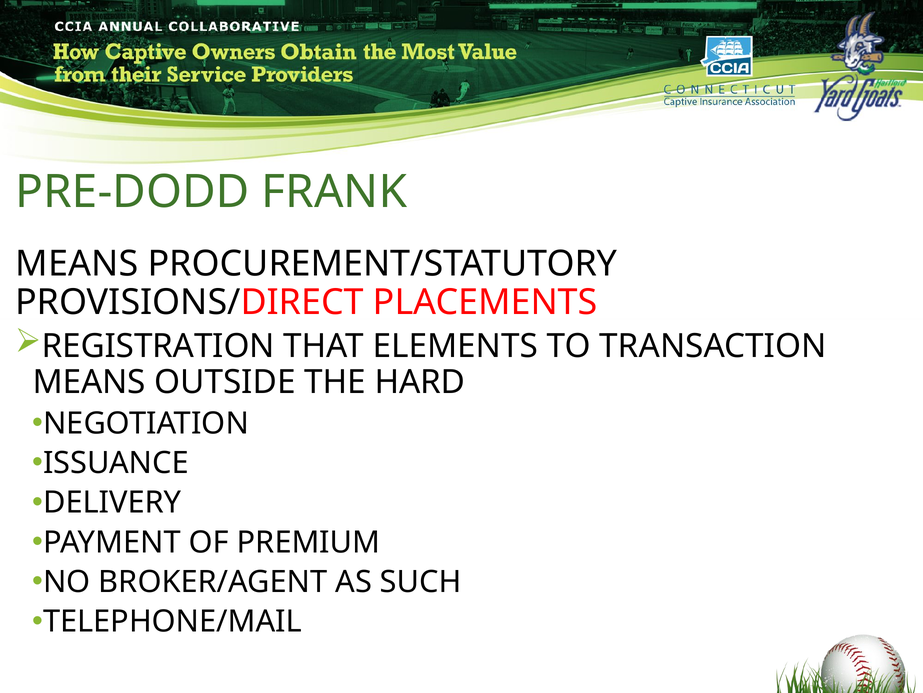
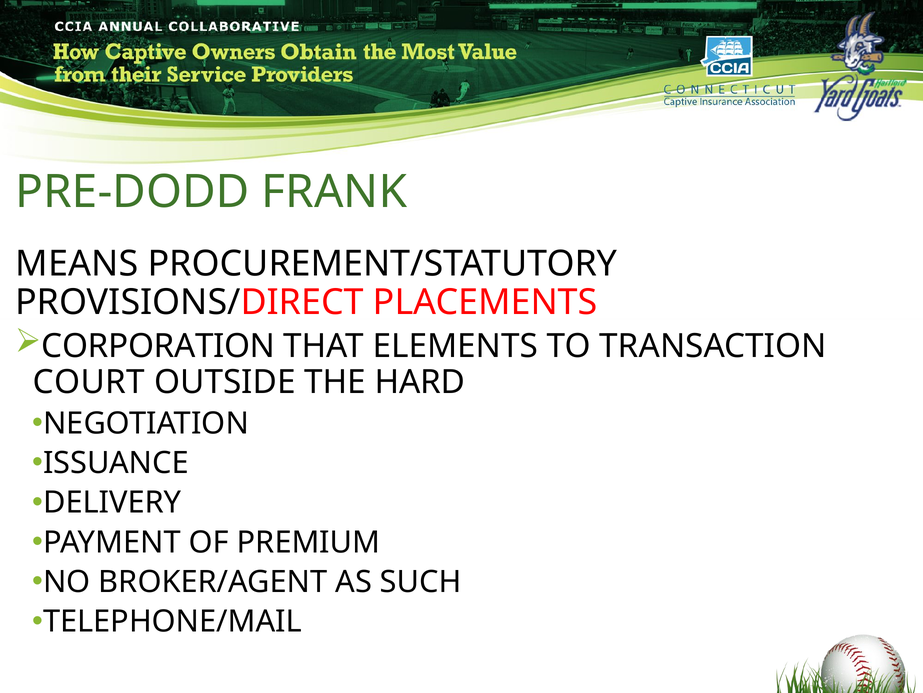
REGISTRATION: REGISTRATION -> CORPORATION (158, 346)
MEANS: MEANS -> COURT (89, 382)
